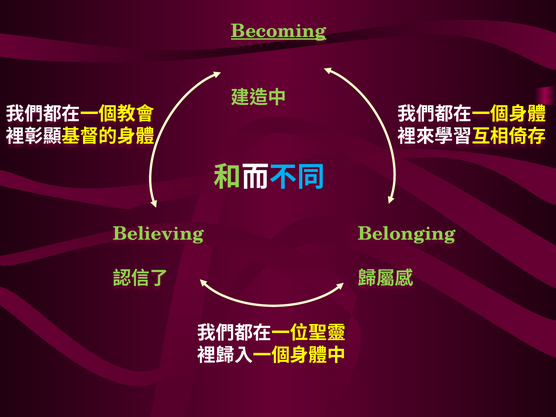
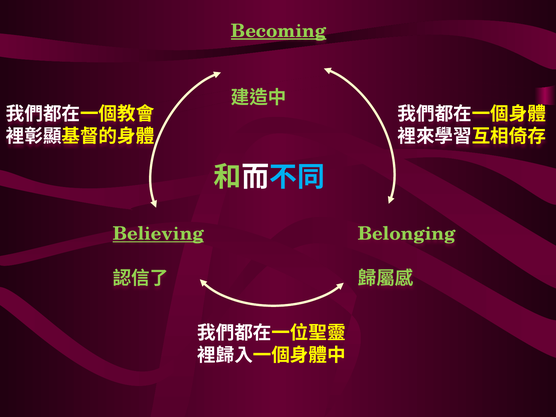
Believing underline: none -> present (158, 234)
